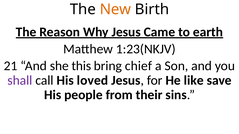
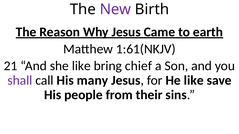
New colour: orange -> purple (115, 9)
1:23(NKJV: 1:23(NKJV -> 1:61(NKJV (146, 49)
she this: this -> like (81, 66)
loved: loved -> many (92, 81)
